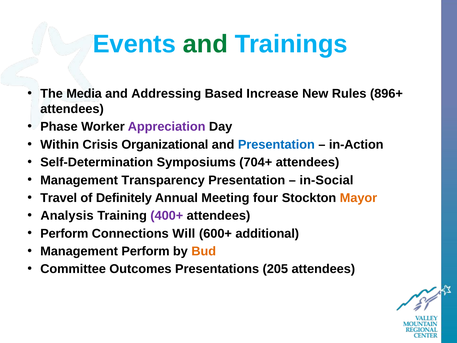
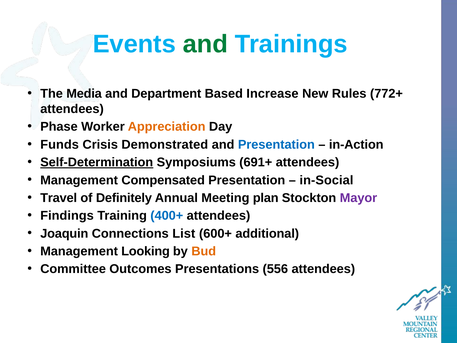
Addressing: Addressing -> Department (166, 94)
896+: 896+ -> 772+ (386, 94)
Appreciation colour: purple -> orange (167, 127)
Within: Within -> Funds (60, 144)
Organizational: Organizational -> Demonstrated (165, 144)
Self-Determination underline: none -> present (97, 162)
704+: 704+ -> 691+ (256, 162)
Transparency: Transparency -> Compensated (163, 180)
four: four -> plan (266, 198)
Mayor colour: orange -> purple (358, 198)
Analysis: Analysis -> Findings (67, 216)
400+ colour: purple -> blue (167, 216)
Perform: Perform -> Joaquin (64, 233)
Will: Will -> List (184, 233)
Management Perform: Perform -> Looking (146, 251)
205: 205 -> 556 (275, 269)
